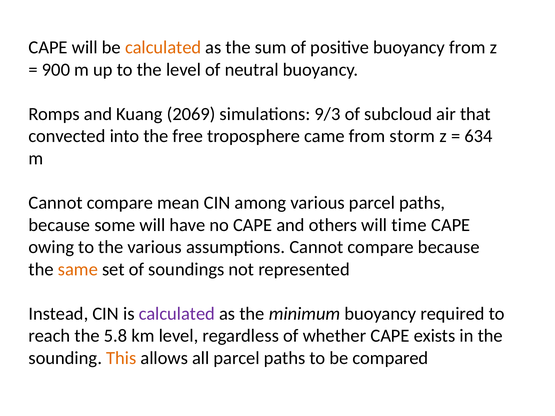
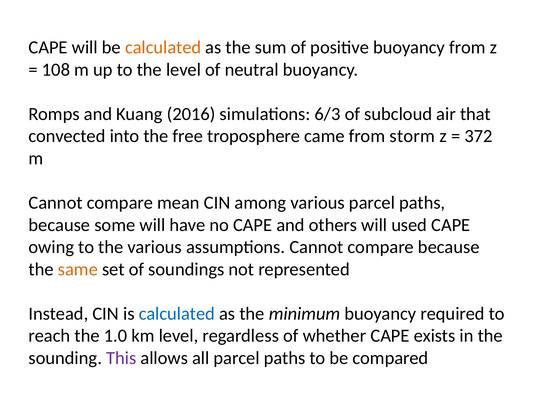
900: 900 -> 108 (56, 70)
2069: 2069 -> 2016 (191, 114)
9/3: 9/3 -> 6/3 (328, 114)
634: 634 -> 372 (478, 136)
time: time -> used (409, 225)
calculated colour: purple -> blue (177, 314)
5.8: 5.8 -> 1.0 (115, 336)
This colour: orange -> purple (121, 358)
